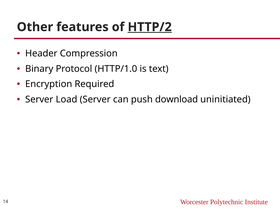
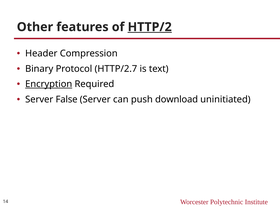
HTTP/1.0: HTTP/1.0 -> HTTP/2.7 (116, 69)
Encryption underline: none -> present (49, 84)
Load: Load -> False (67, 99)
